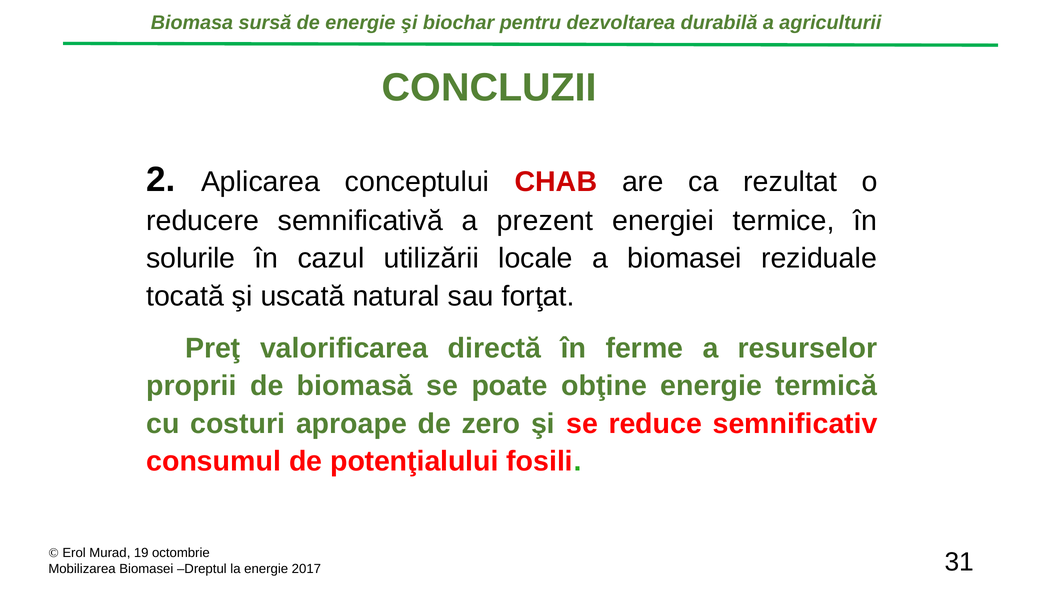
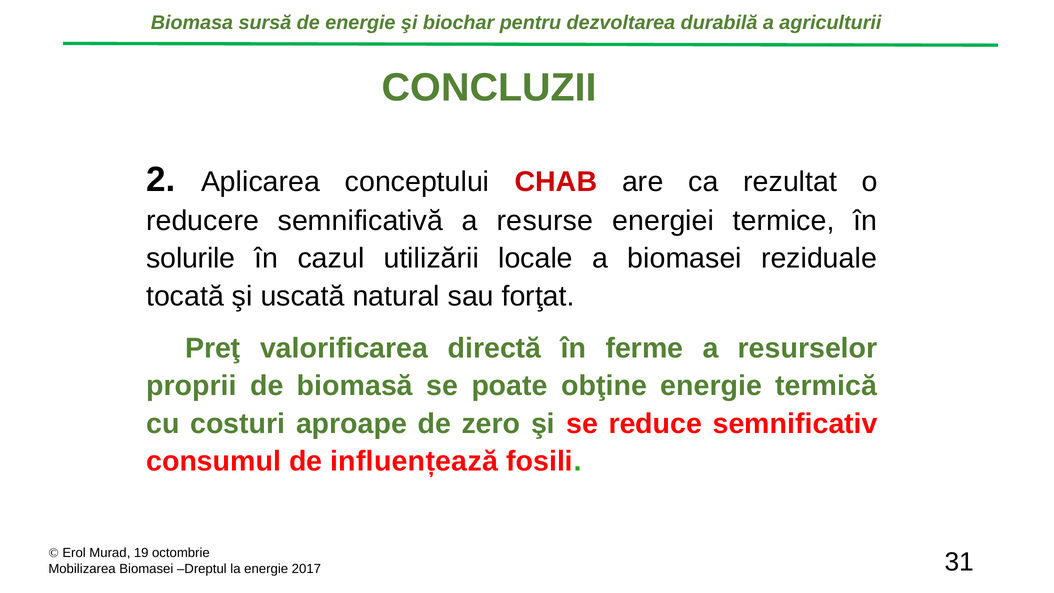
prezent: prezent -> resurse (545, 221)
potenţialului: potenţialului -> influențează (414, 461)
